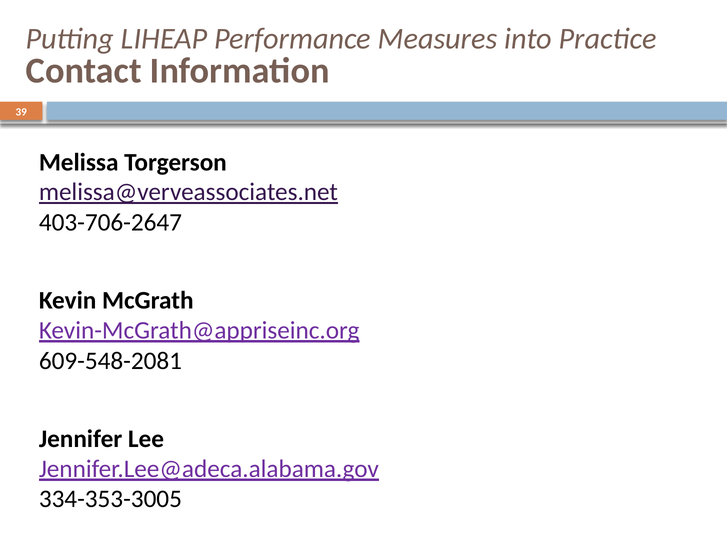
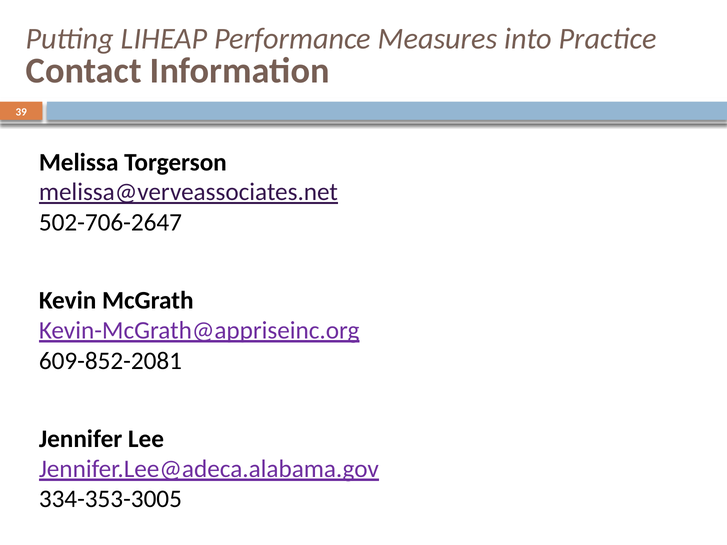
403-706-2647: 403-706-2647 -> 502-706-2647 (110, 223)
609-548-2081: 609-548-2081 -> 609-852-2081 (110, 361)
